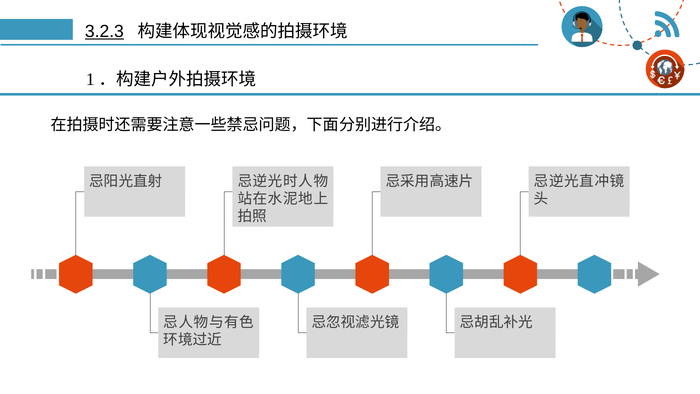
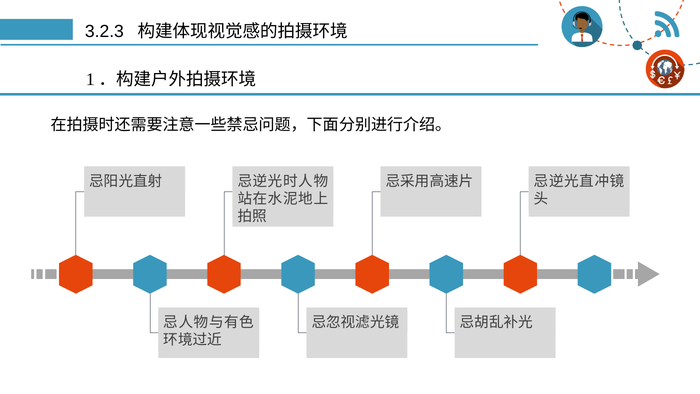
3.2.3 underline: present -> none (104, 32)
